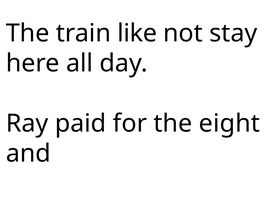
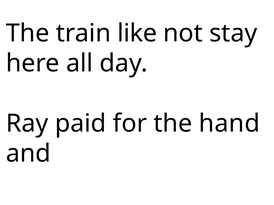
eight: eight -> hand (229, 124)
